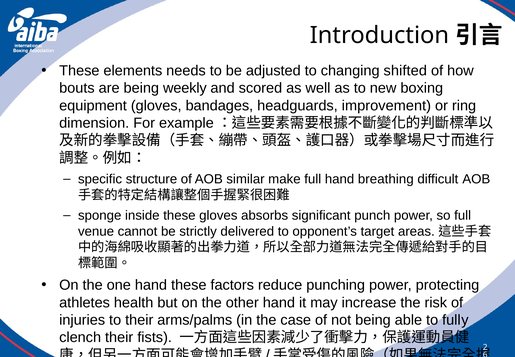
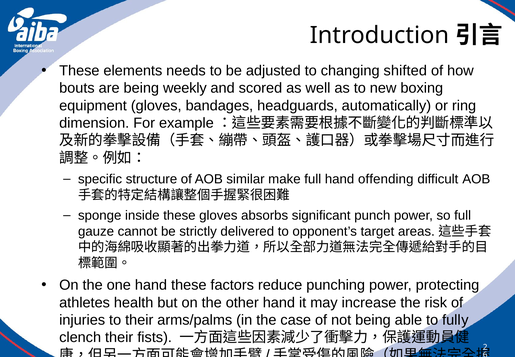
improvement: improvement -> automatically (386, 105)
breathing: breathing -> offending (386, 179)
venue: venue -> gauze (96, 231)
